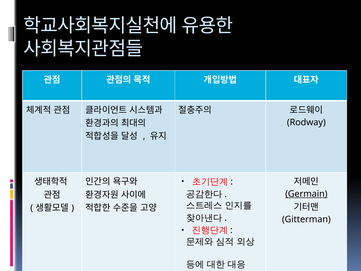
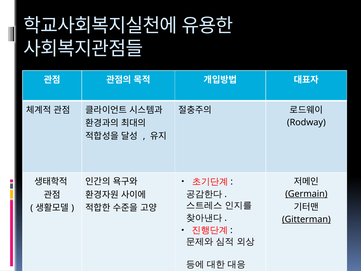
Gitterman underline: none -> present (306, 219)
